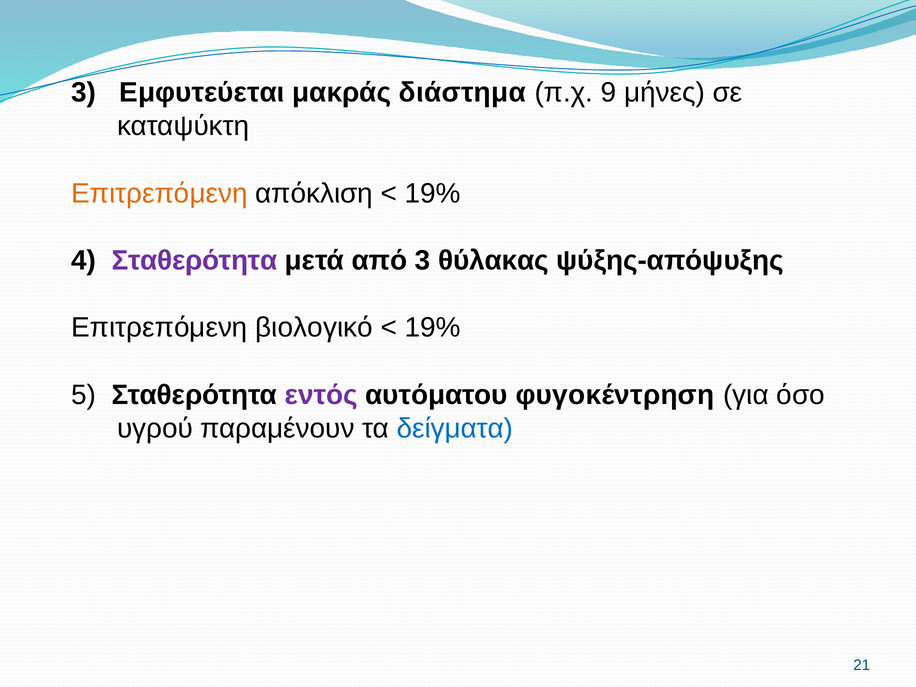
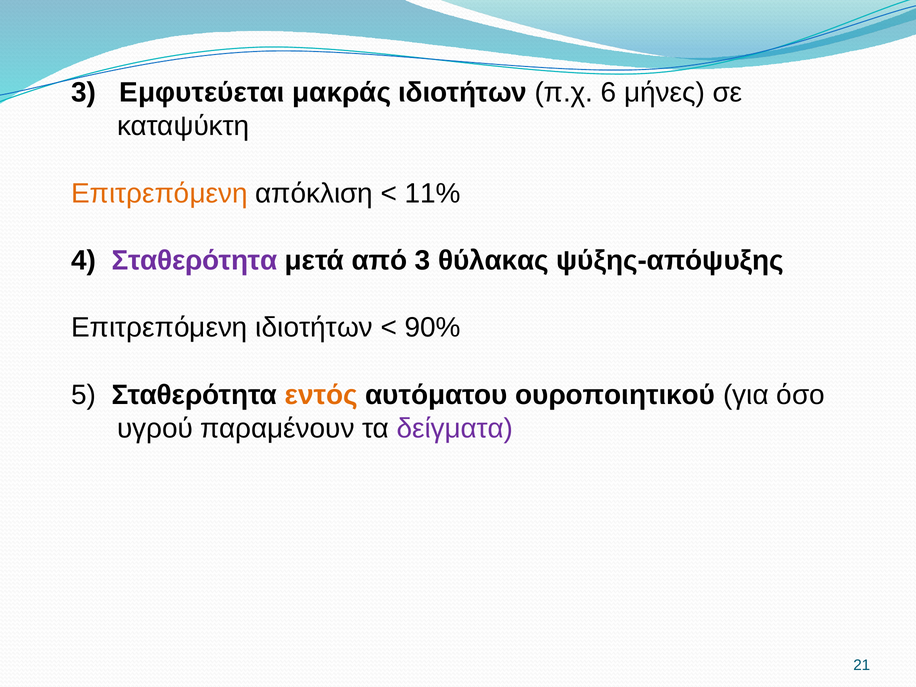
μακράς διάστημα: διάστημα -> ιδιοτήτων (463, 93)
9: 9 -> 6 (609, 93)
19%: 19% -> 11% (433, 193)
Επιτρεπόμενη βιολογικό: βιολογικό -> ιδιοτήτων (314, 328)
19%: 19% -> 90% (433, 328)
εντός colour: purple -> orange (321, 395)
φυγοκέντρηση: φυγοκέντρηση -> ουροποιητικού (615, 395)
δείγματα colour: blue -> purple (455, 428)
